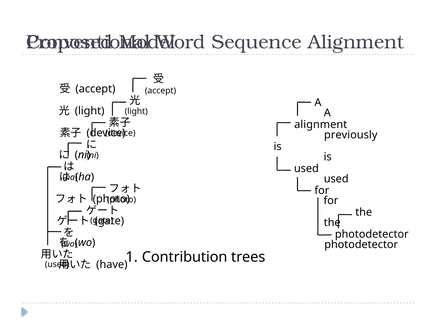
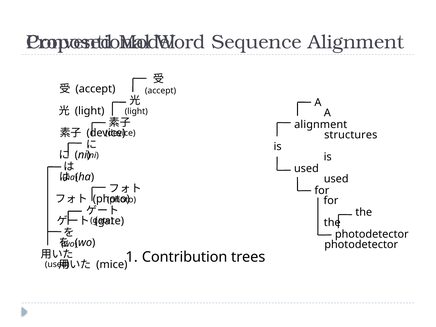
previously: previously -> structures (351, 135)
have: have -> mice (112, 265)
